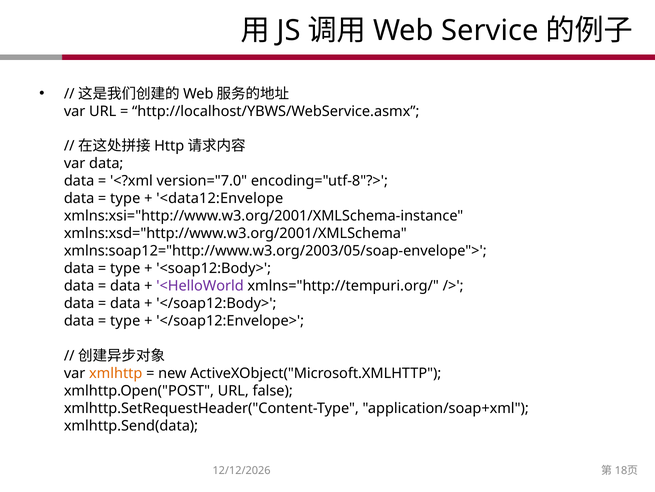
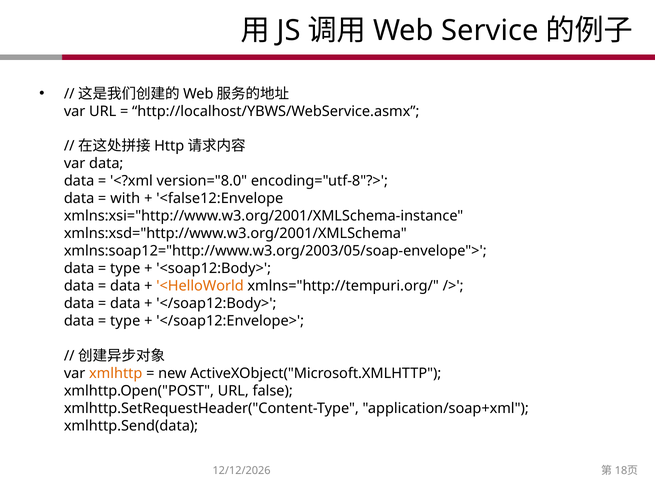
version="7.0: version="7.0 -> version="8.0 (202, 181)
type: type -> with (125, 198)
<data12:Envelope: <data12:Envelope -> <false12:Envelope (220, 198)
<HelloWorld colour: purple -> orange (200, 286)
